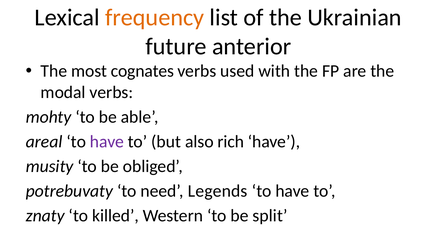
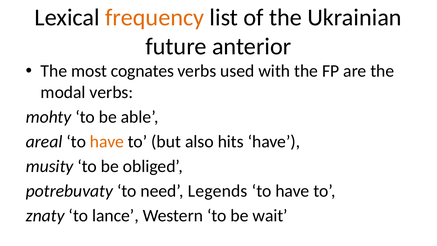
have colour: purple -> orange (107, 142)
rich: rich -> hits (231, 142)
killed: killed -> lance (115, 216)
split: split -> wait (270, 216)
